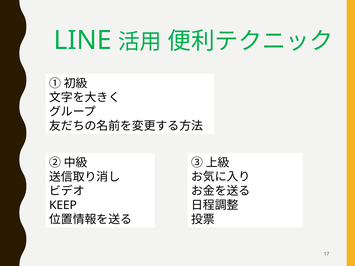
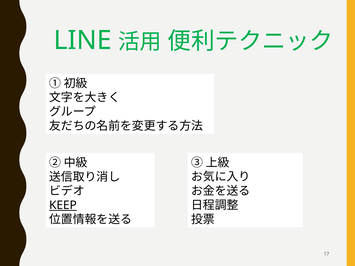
KEEP underline: none -> present (63, 205)
